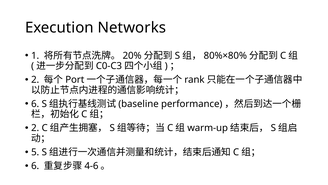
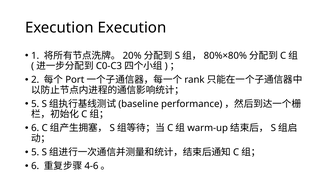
Execution Networks: Networks -> Execution (132, 28)
6: 6 -> 5 (35, 104)
2: 2 -> 6 (35, 128)
